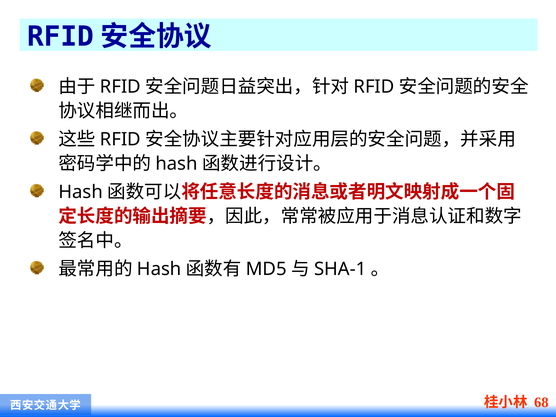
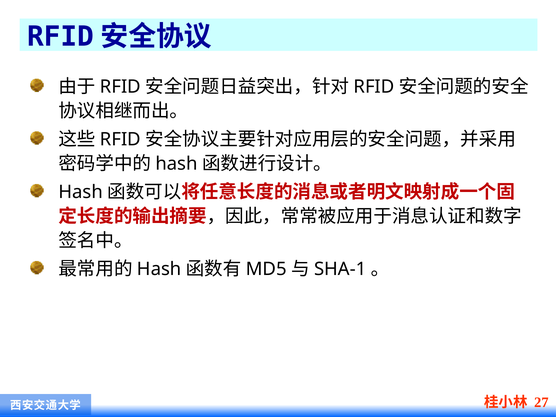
68: 68 -> 27 (541, 403)
